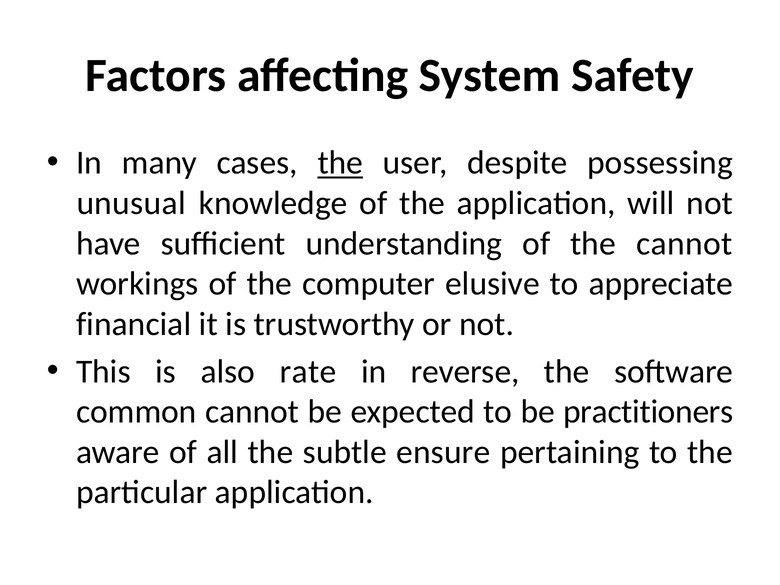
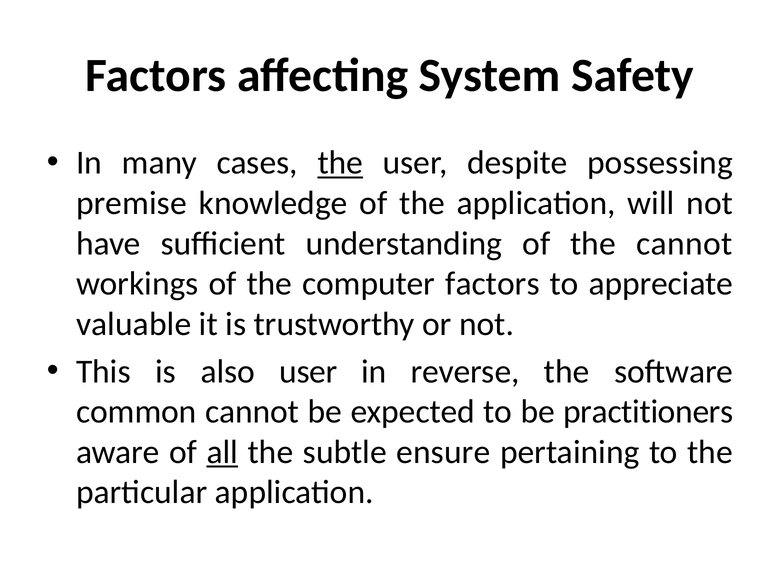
unusual: unusual -> premise (131, 203)
computer elusive: elusive -> factors (493, 284)
financial: financial -> valuable (134, 324)
also rate: rate -> user (308, 371)
all underline: none -> present (222, 452)
